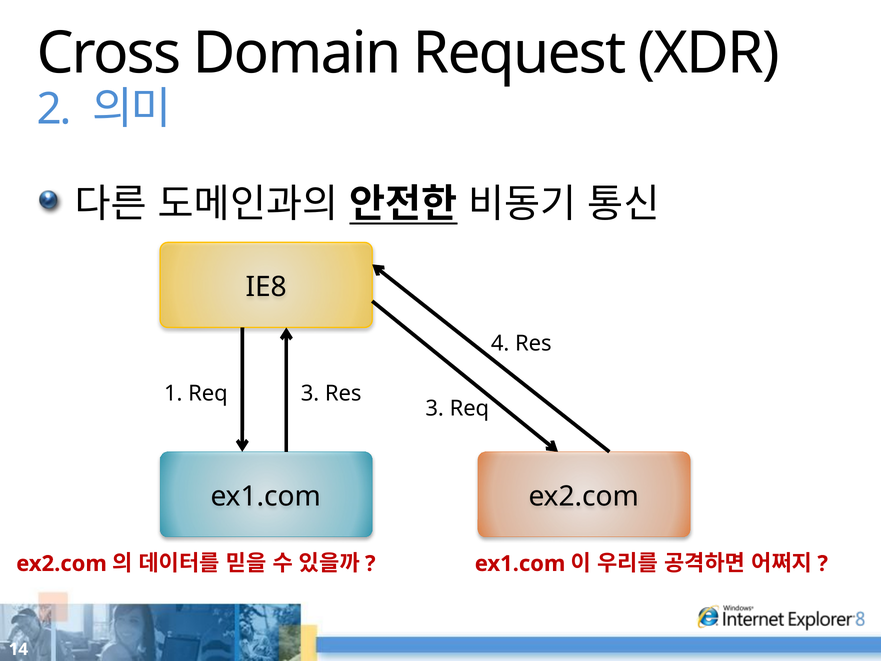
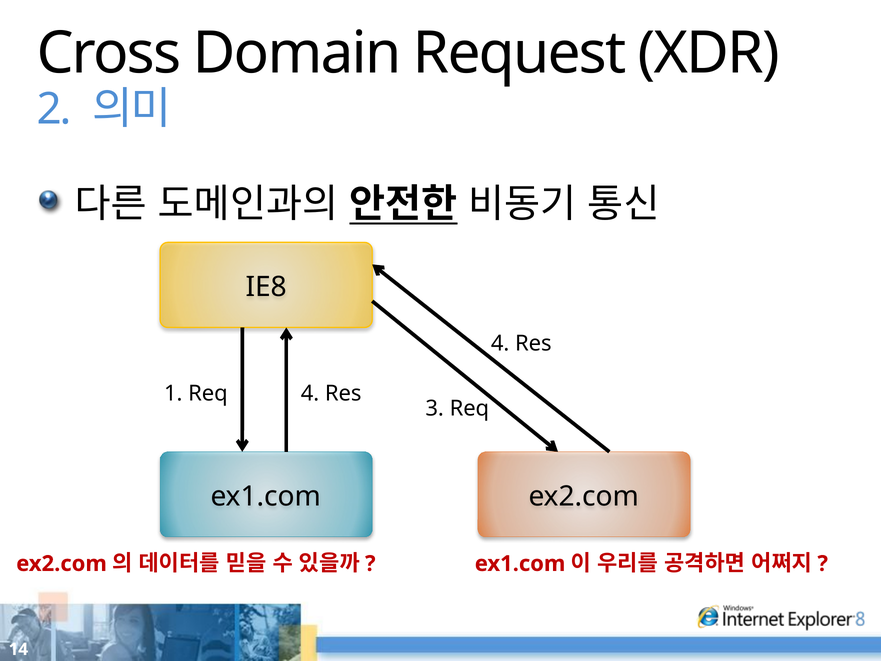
1 Req 3: 3 -> 4 (310, 393)
